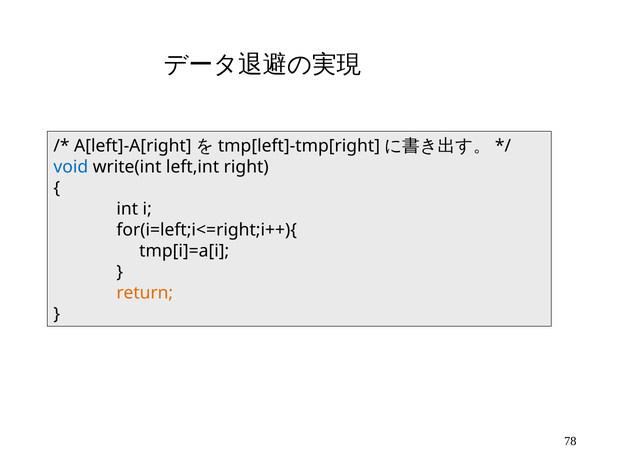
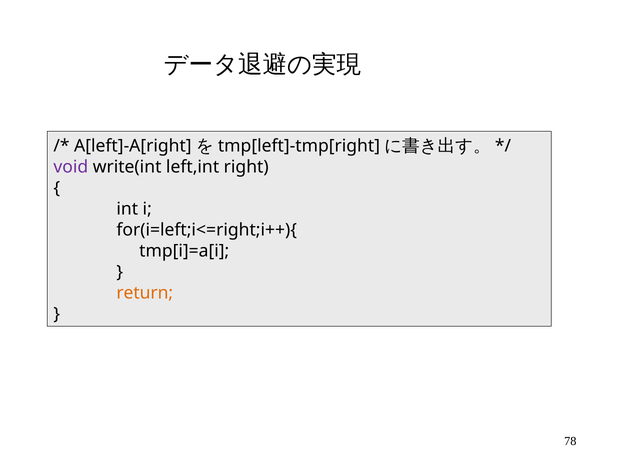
void colour: blue -> purple (71, 167)
